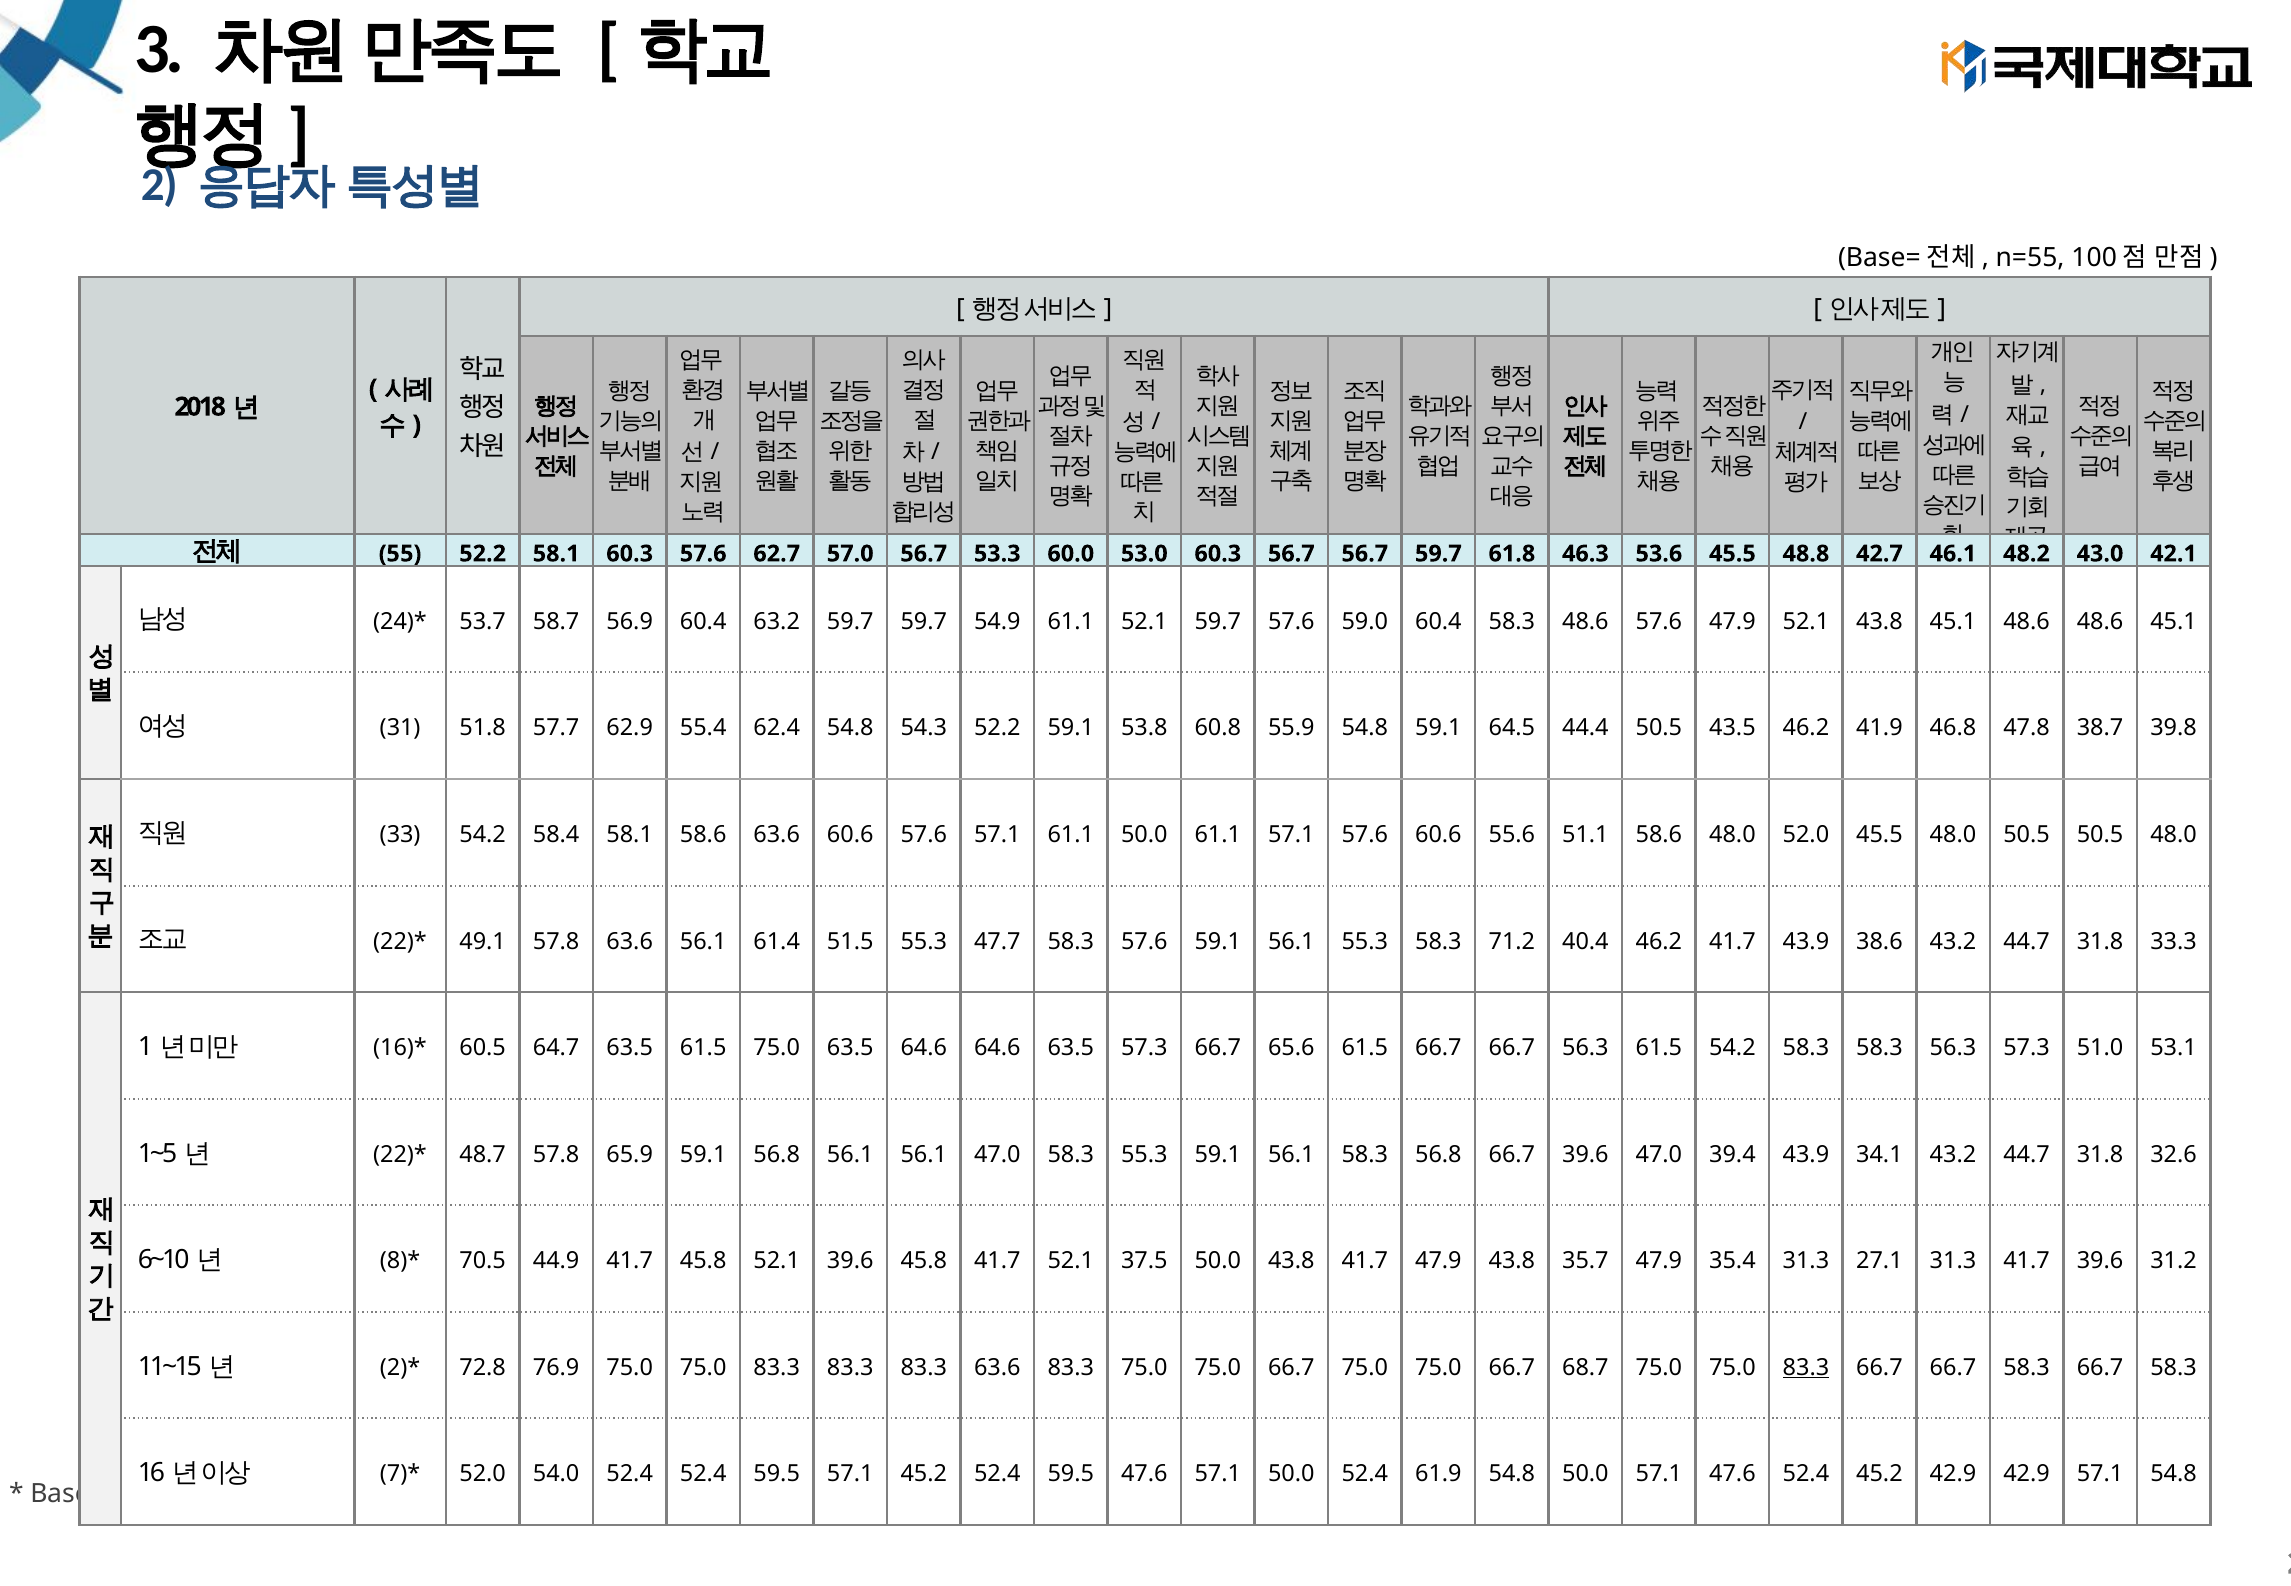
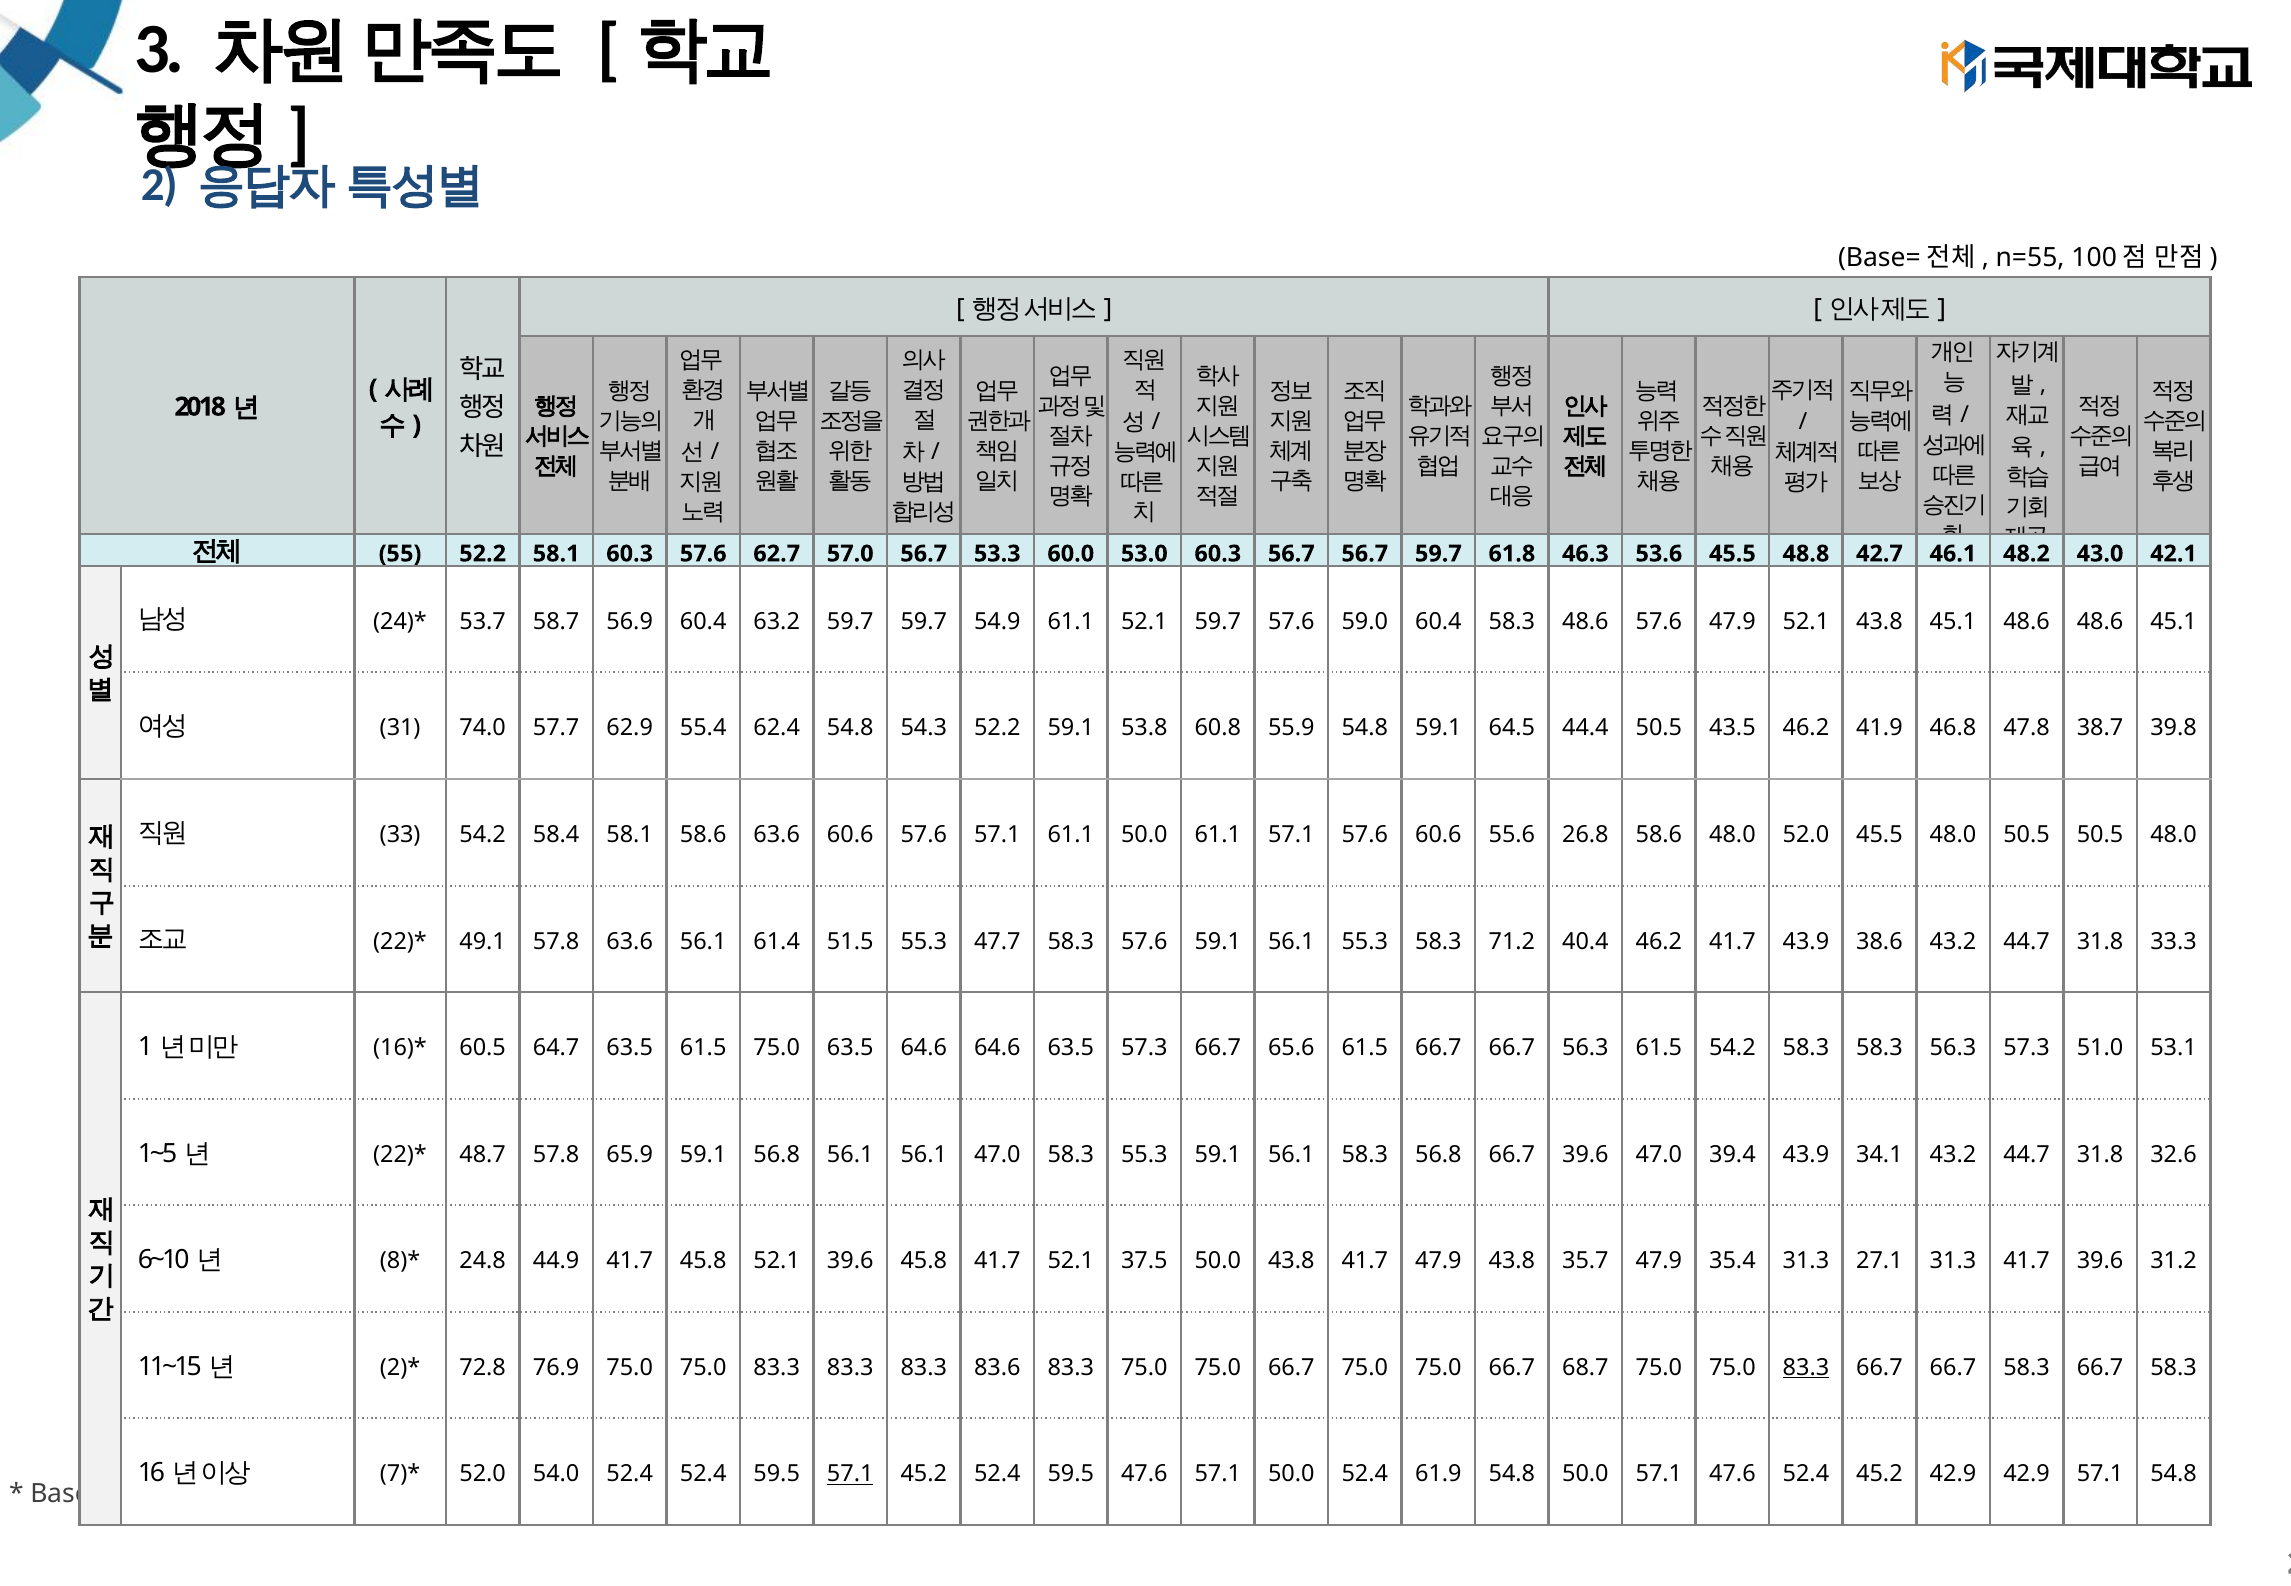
51.8: 51.8 -> 74.0 (483, 728)
51.1: 51.1 -> 26.8 (1585, 835)
70.5: 70.5 -> 24.8 (483, 1261)
83.3 63.6: 63.6 -> 83.6 (997, 1368)
57.1 underline: none -> present (850, 1474)
